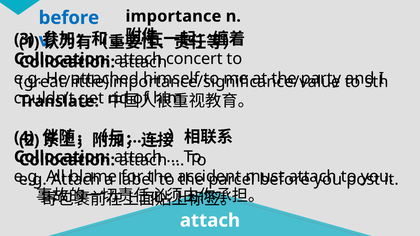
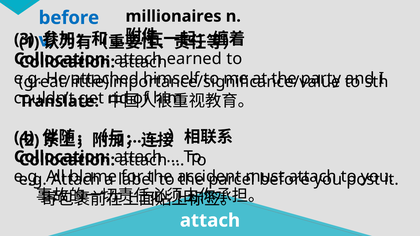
importance: importance -> millionaires (174, 16)
concert: concert -> earned (194, 59)
